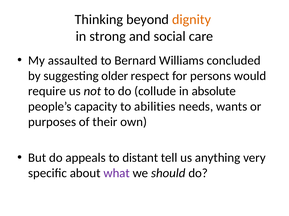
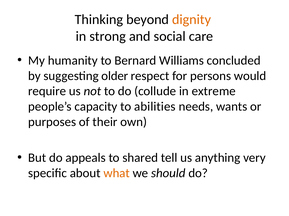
assaulted: assaulted -> humanity (73, 61)
absolute: absolute -> extreme (214, 91)
distant: distant -> shared (140, 158)
what colour: purple -> orange (117, 174)
